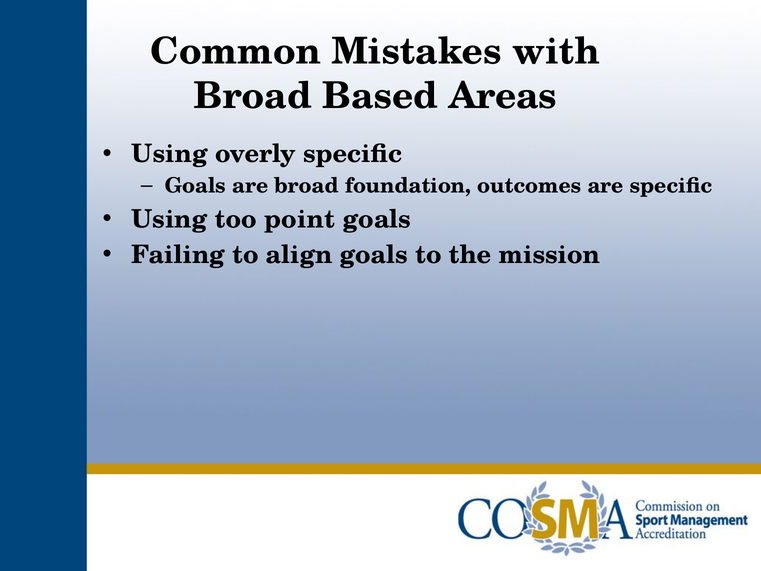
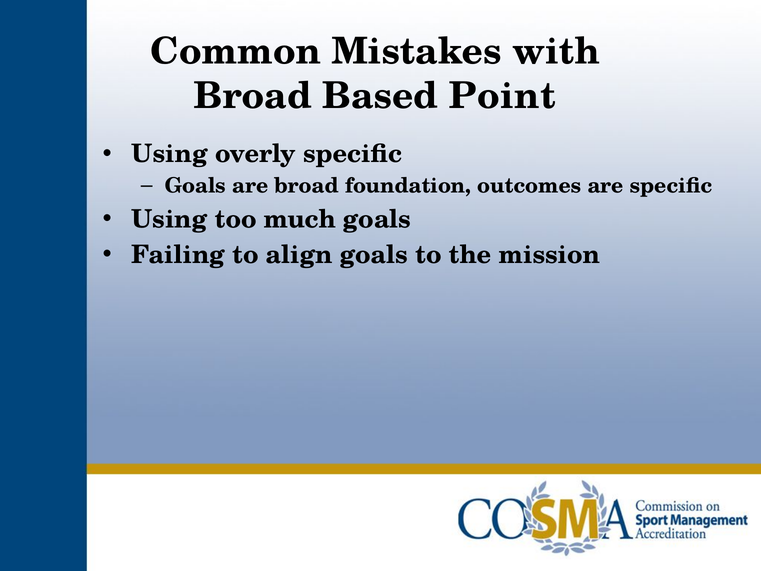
Areas: Areas -> Point (502, 96)
point: point -> much (300, 219)
